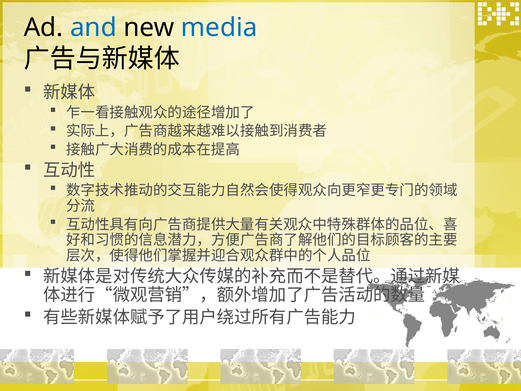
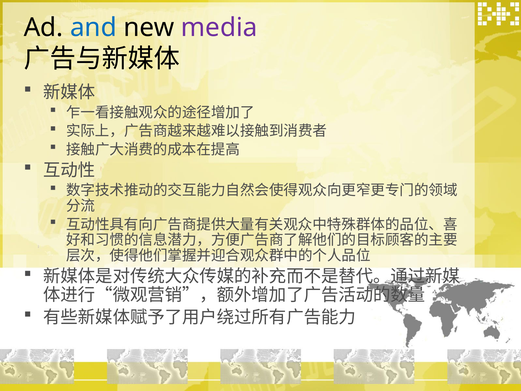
media colour: blue -> purple (219, 28)
